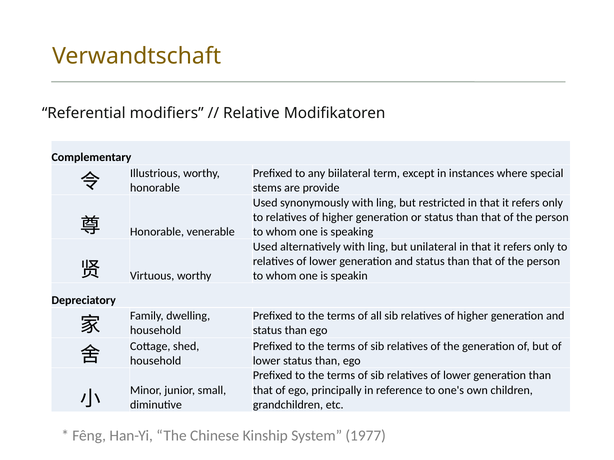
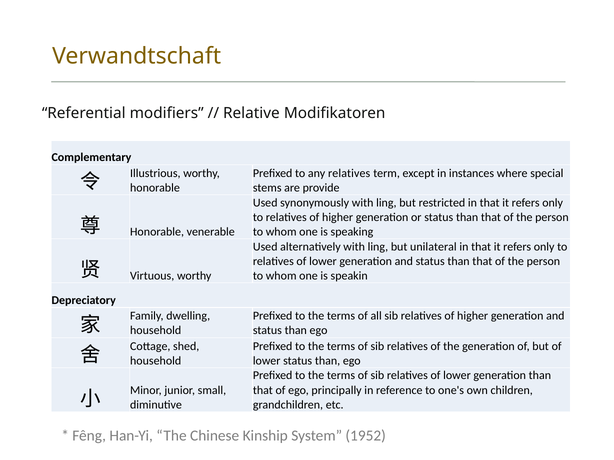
any biilateral: biilateral -> relatives (349, 173)
1977: 1977 -> 1952 (366, 436)
